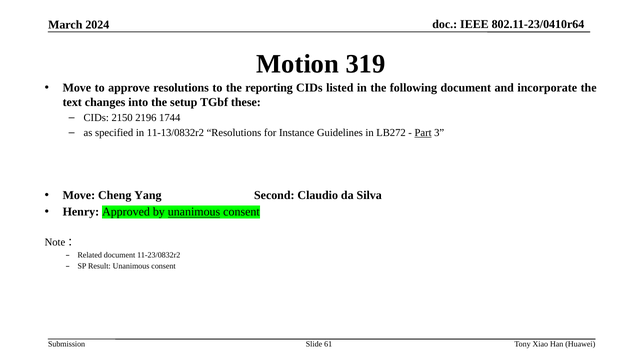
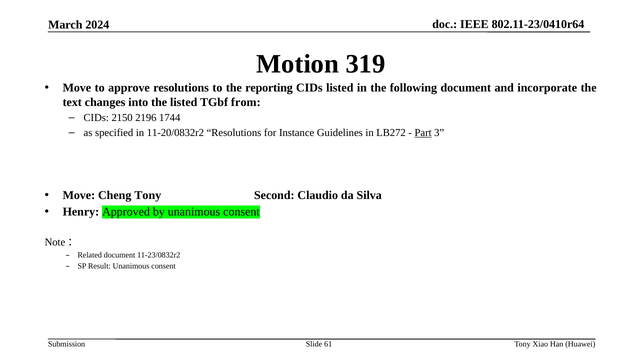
the setup: setup -> listed (184, 102)
these: these -> from (246, 102)
11-13/0832r2: 11-13/0832r2 -> 11-20/0832r2 (175, 133)
Cheng Yang: Yang -> Tony (148, 195)
unanimous underline: present -> none (194, 212)
